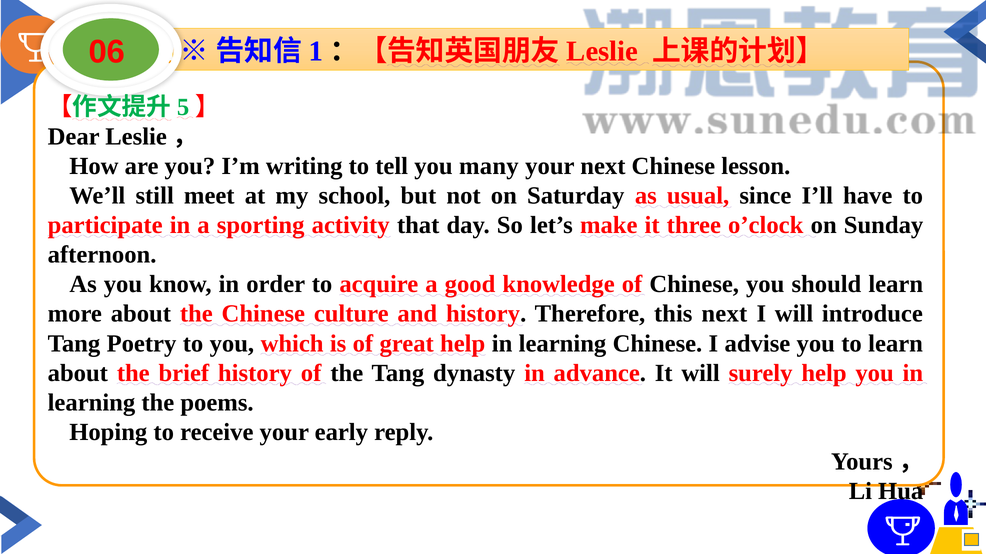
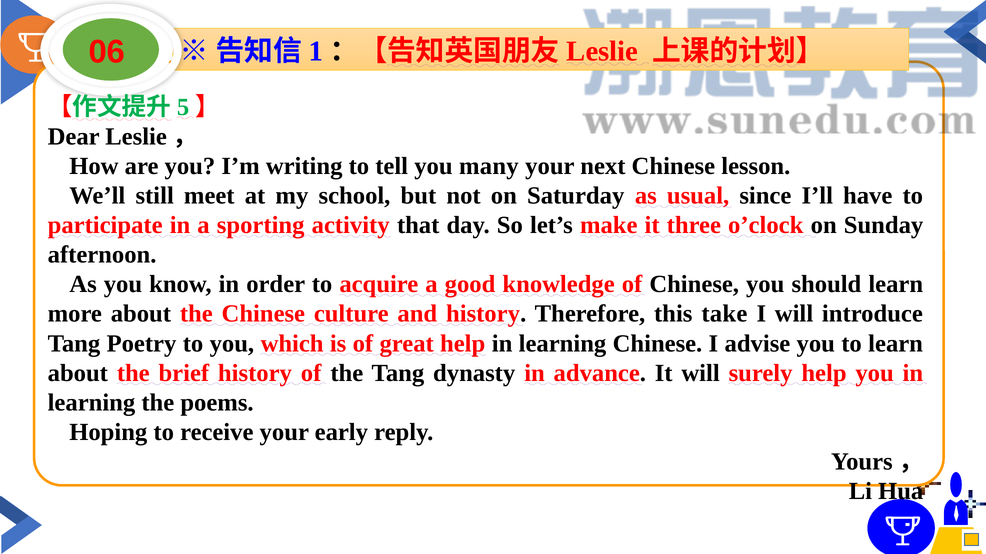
this next: next -> take (724, 314)
